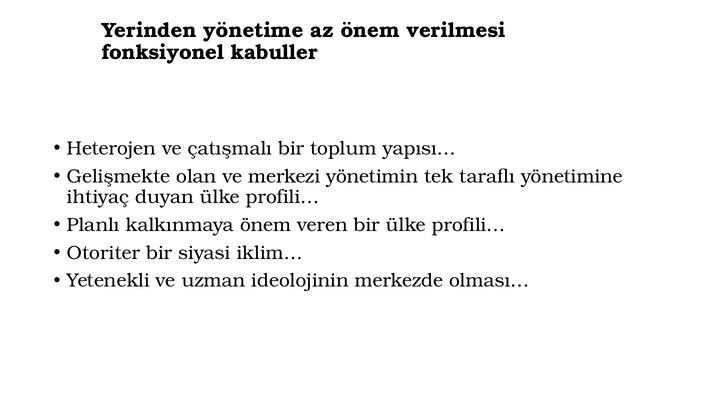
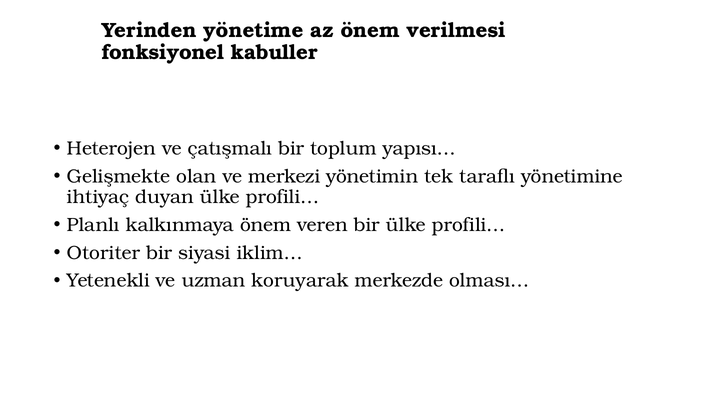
ideolojinin: ideolojinin -> koruyarak (300, 281)
